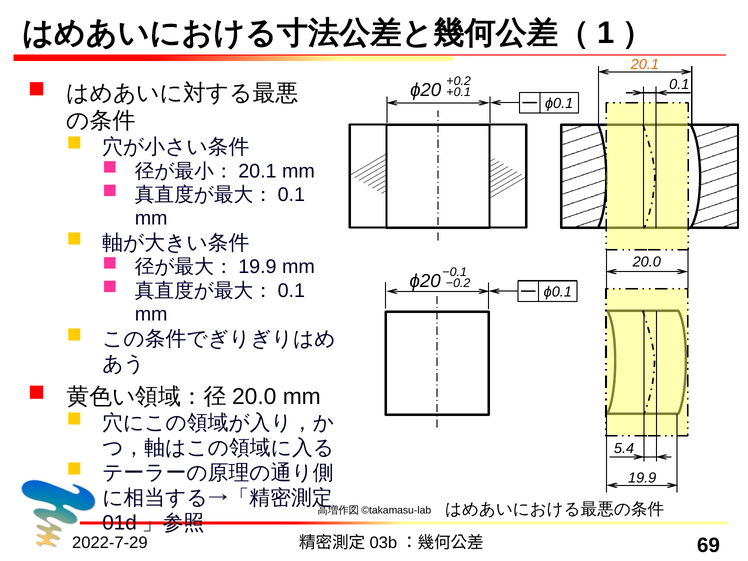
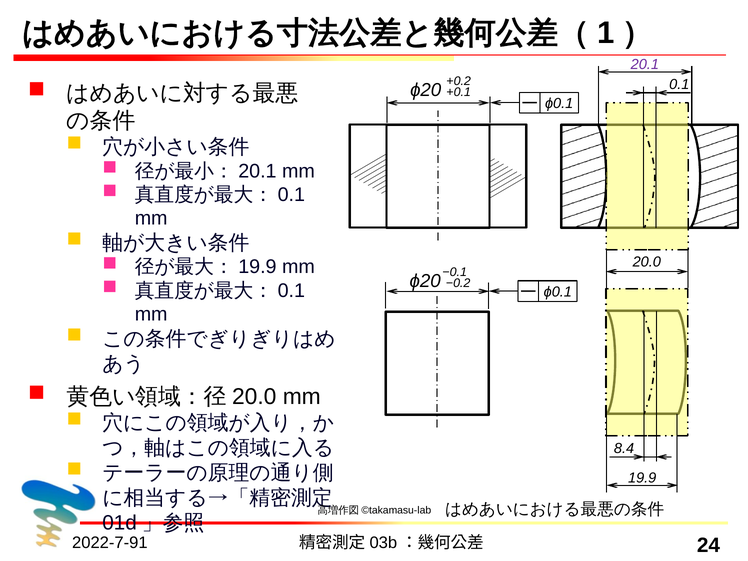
20.1 colour: orange -> purple (645, 65)
5.4: 5.4 -> 8.4 (624, 448)
2022-7-29: 2022-7-29 -> 2022-7-91 (110, 543)
69: 69 -> 24 (708, 546)
